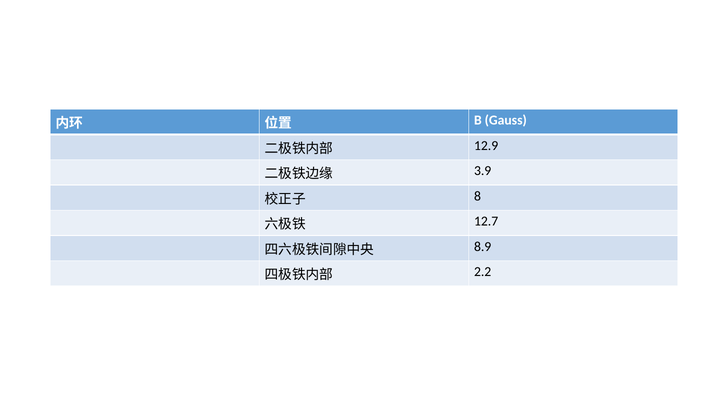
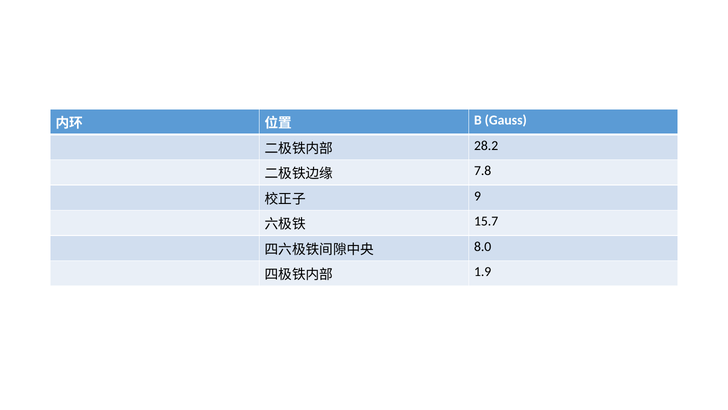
12.9: 12.9 -> 28.2 (486, 145)
3.9: 3.9 -> 7.8 (483, 171)
8: 8 -> 9 (478, 196)
12.7: 12.7 -> 15.7 (486, 221)
8.9: 8.9 -> 8.0 (483, 246)
2.2: 2.2 -> 1.9 (483, 272)
